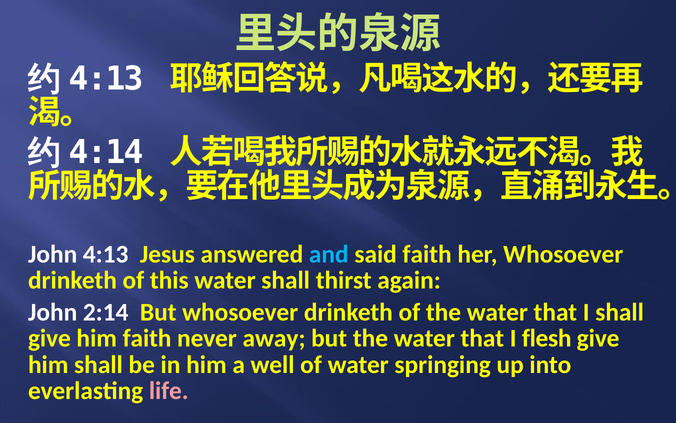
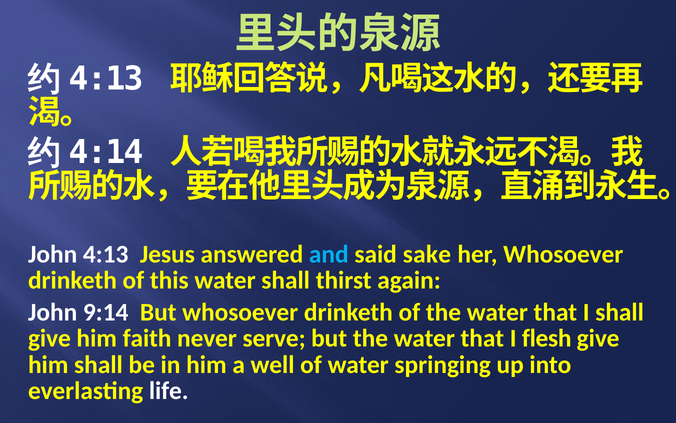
said faith: faith -> sake (427, 254)
2:14: 2:14 -> 9:14 (106, 312)
away: away -> serve (274, 338)
life colour: pink -> white (169, 390)
